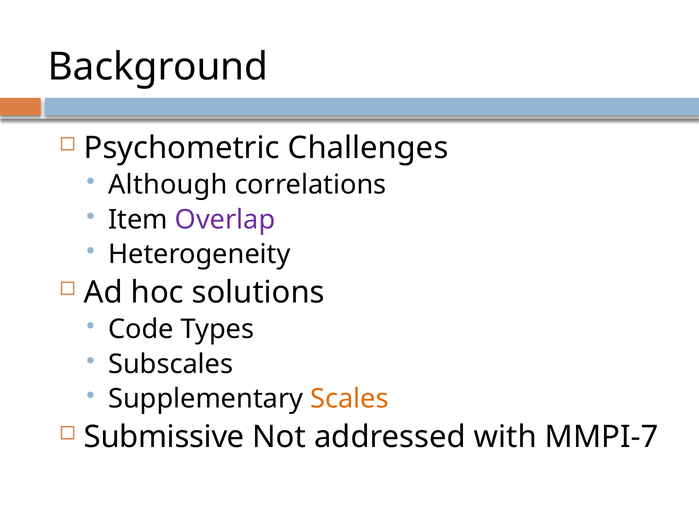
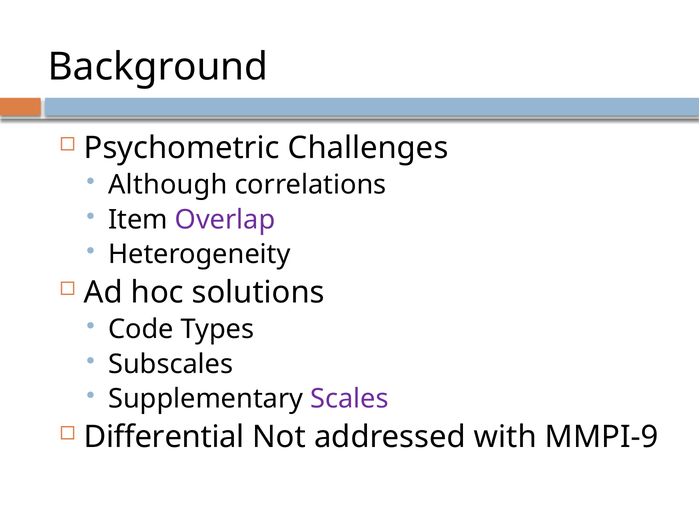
Scales colour: orange -> purple (349, 399)
Submissive: Submissive -> Differential (164, 437)
MMPI-7: MMPI-7 -> MMPI-9 (602, 437)
